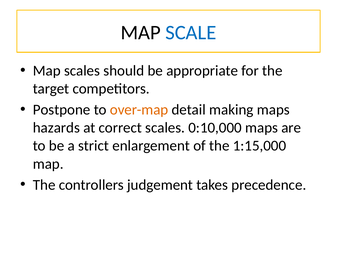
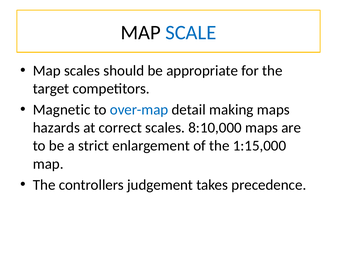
Postpone: Postpone -> Magnetic (62, 110)
over-map colour: orange -> blue (139, 110)
0:10,000: 0:10,000 -> 8:10,000 (215, 128)
